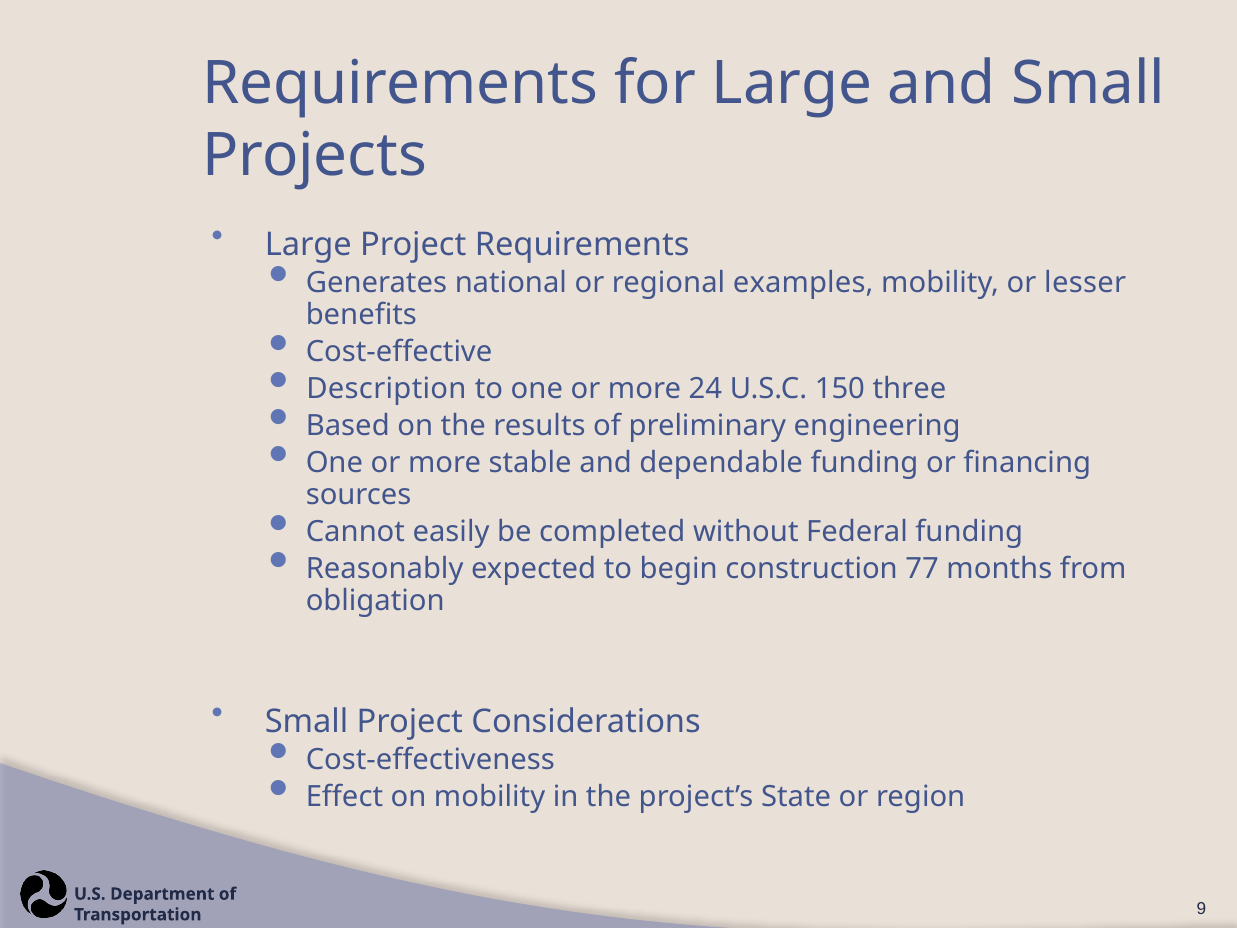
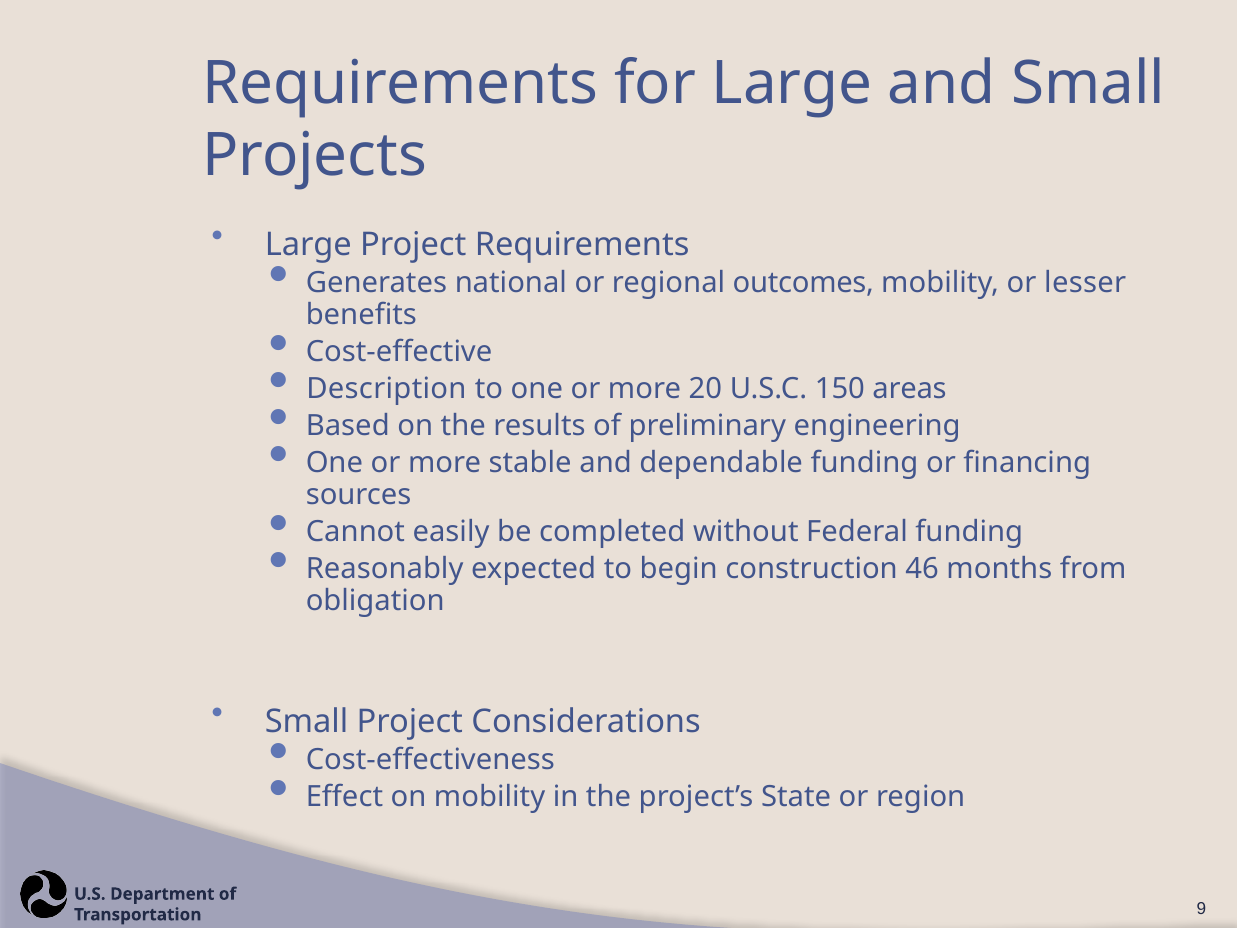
examples: examples -> outcomes (803, 283)
24: 24 -> 20 (705, 389)
three: three -> areas (910, 389)
77: 77 -> 46 (922, 569)
